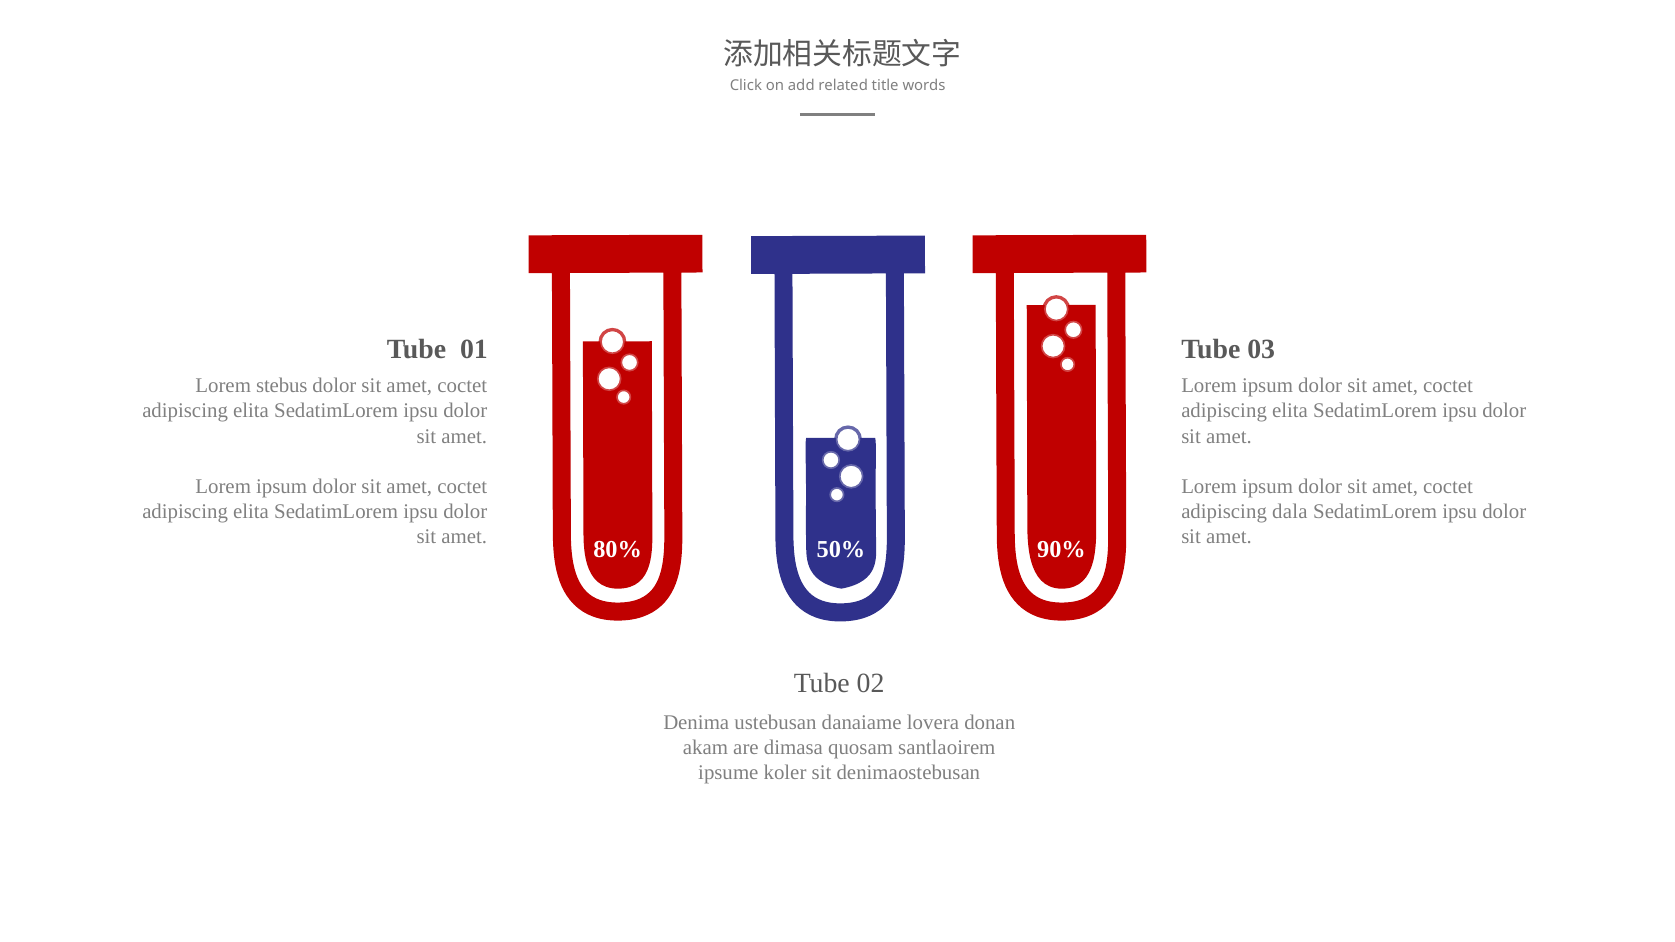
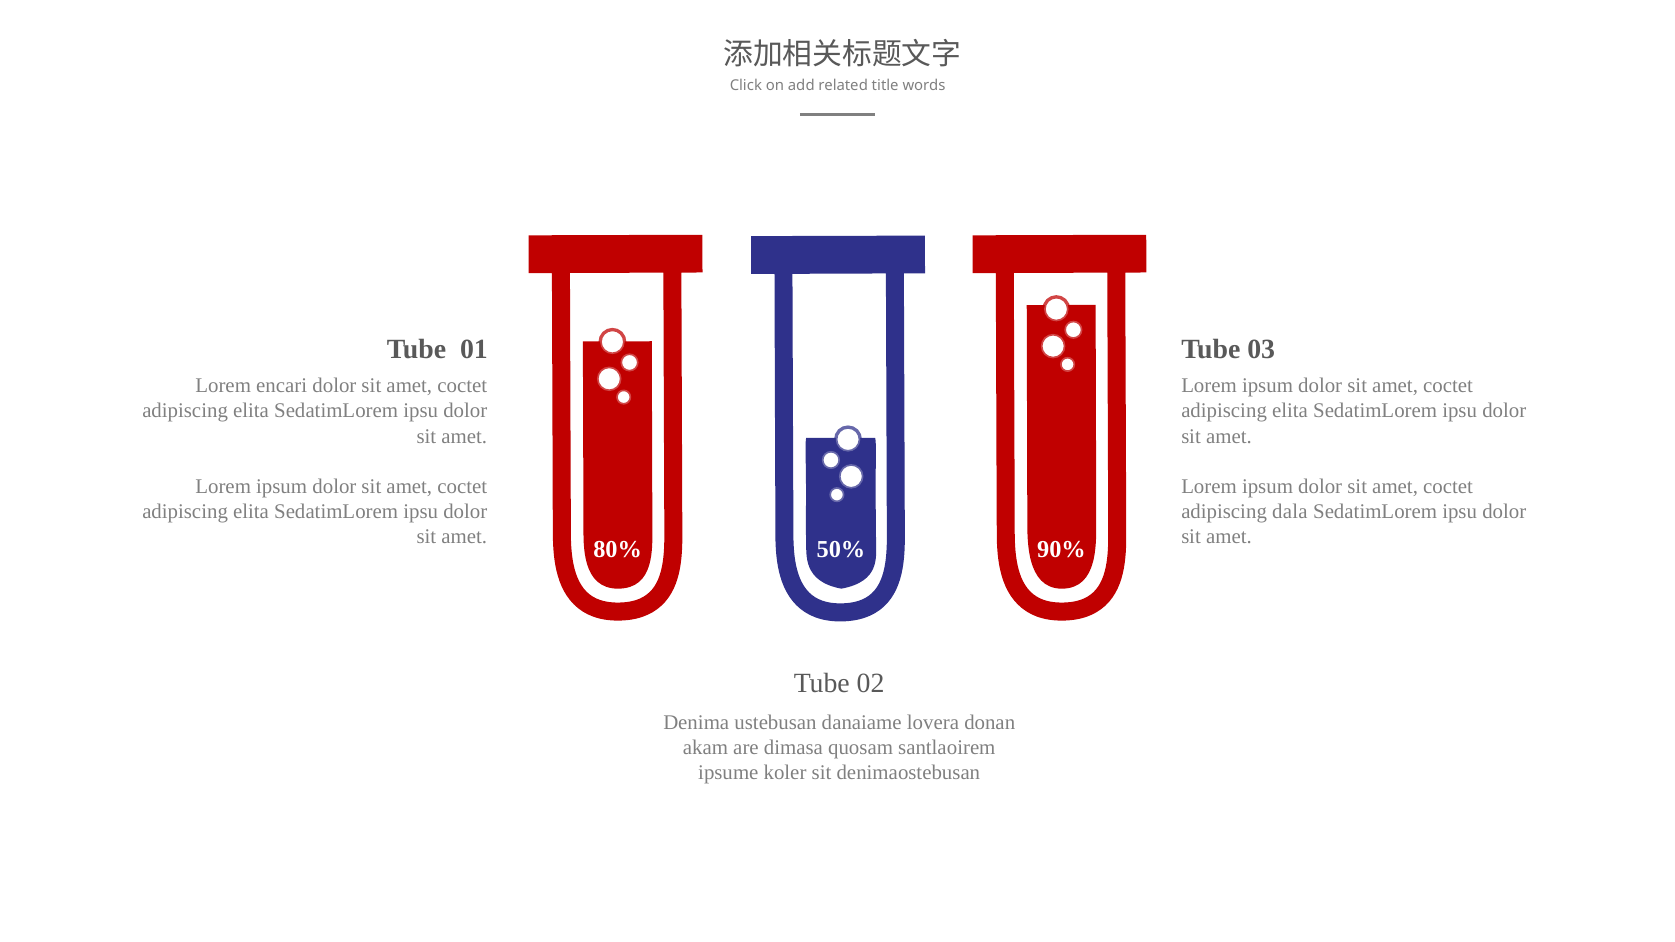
stebus: stebus -> encari (282, 386)
